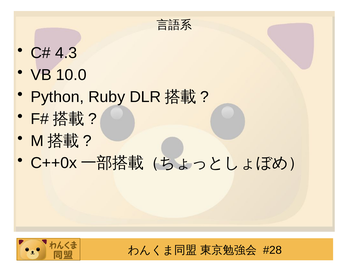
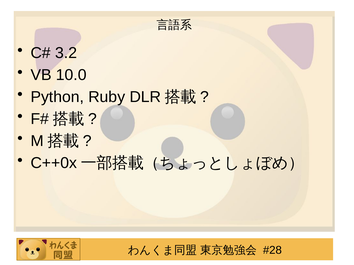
4.3: 4.3 -> 3.2 (66, 53)
